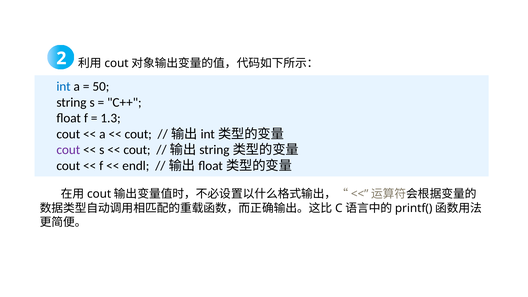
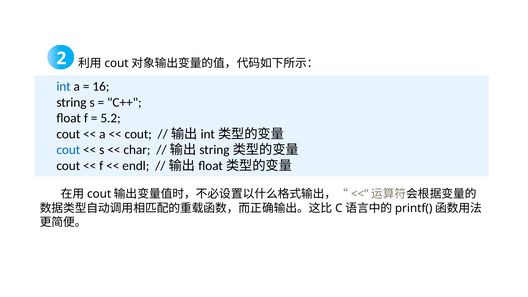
50: 50 -> 16 (101, 87)
1.3: 1.3 -> 5.2 (111, 118)
cout colour: purple -> blue (68, 150)
cout: cout -> char (137, 150)
